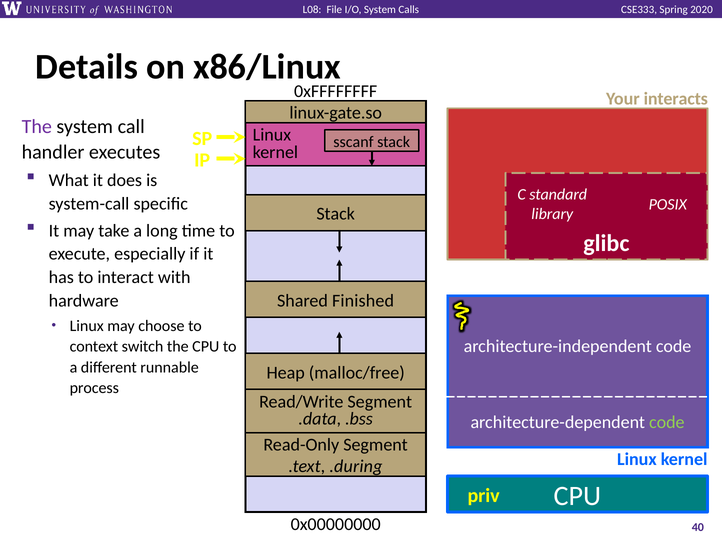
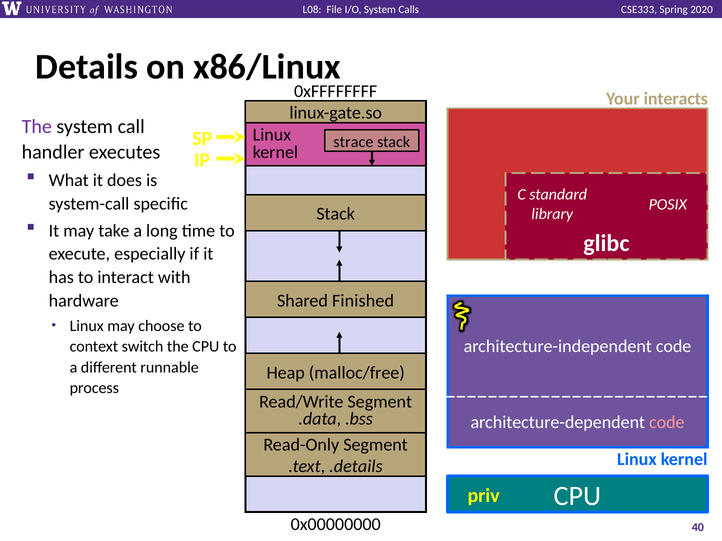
sscanf: sscanf -> strace (353, 142)
code colour: light green -> pink (667, 423)
.during: .during -> .details (356, 467)
